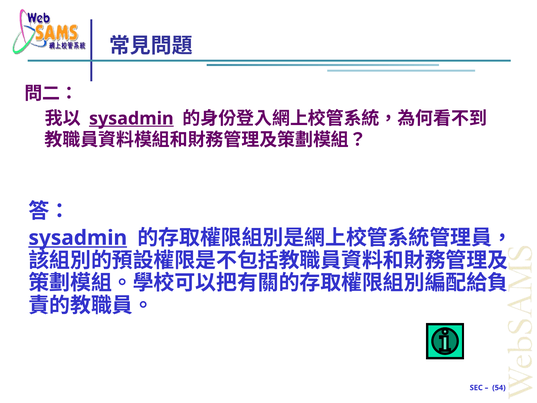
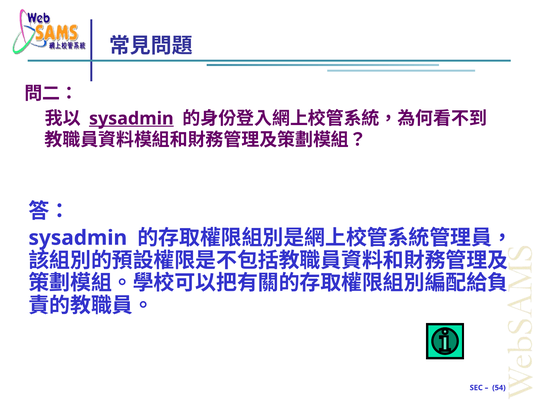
sysadmin underline: present -> none (78, 238)
